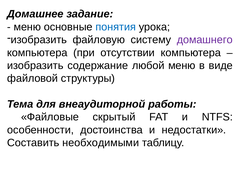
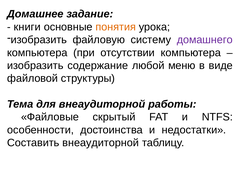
меню: меню -> книги (27, 27)
понятия colour: blue -> orange (116, 27)
Составить необходимыми: необходимыми -> внеаудиторной (101, 143)
